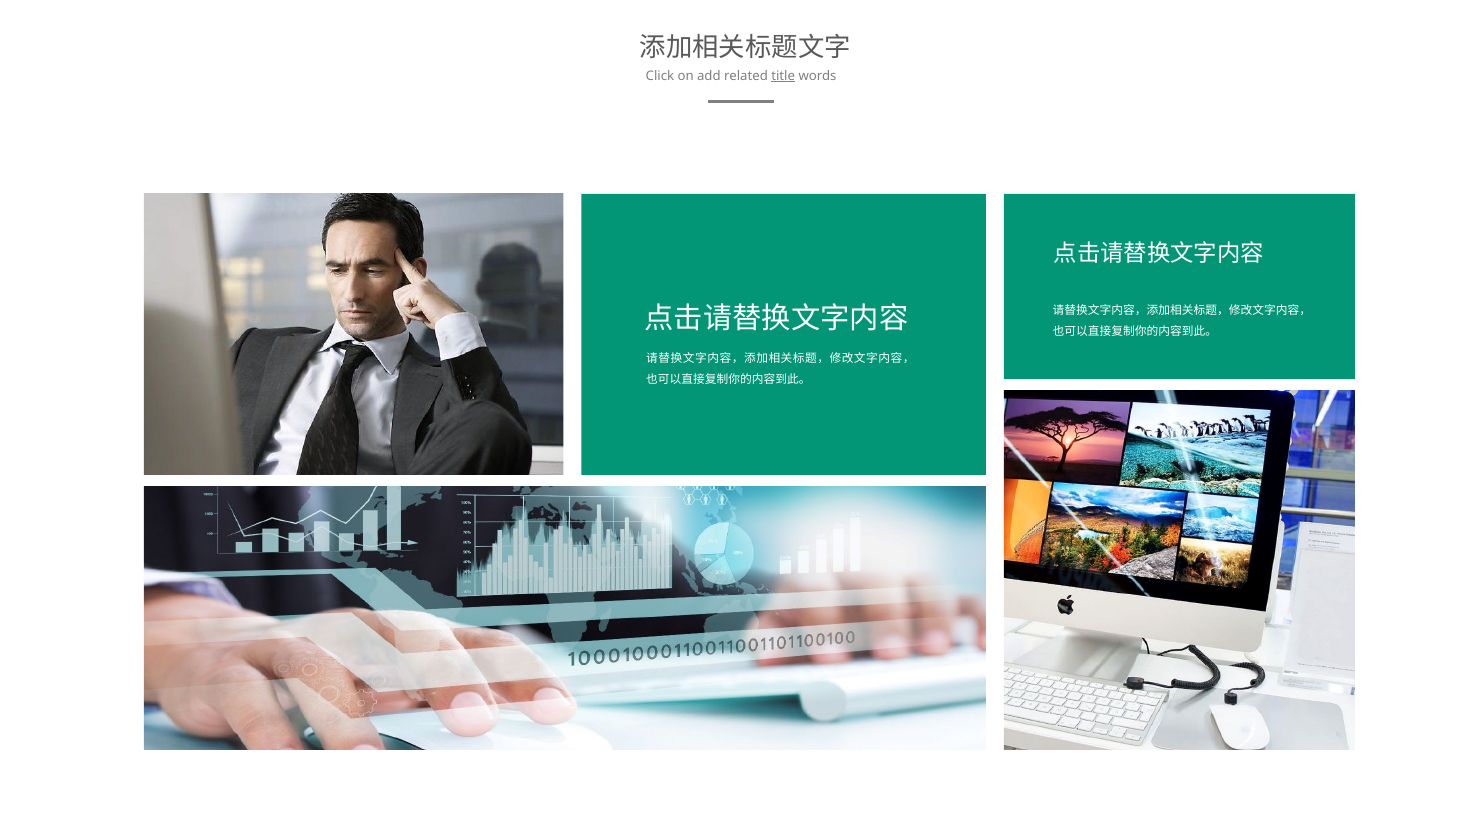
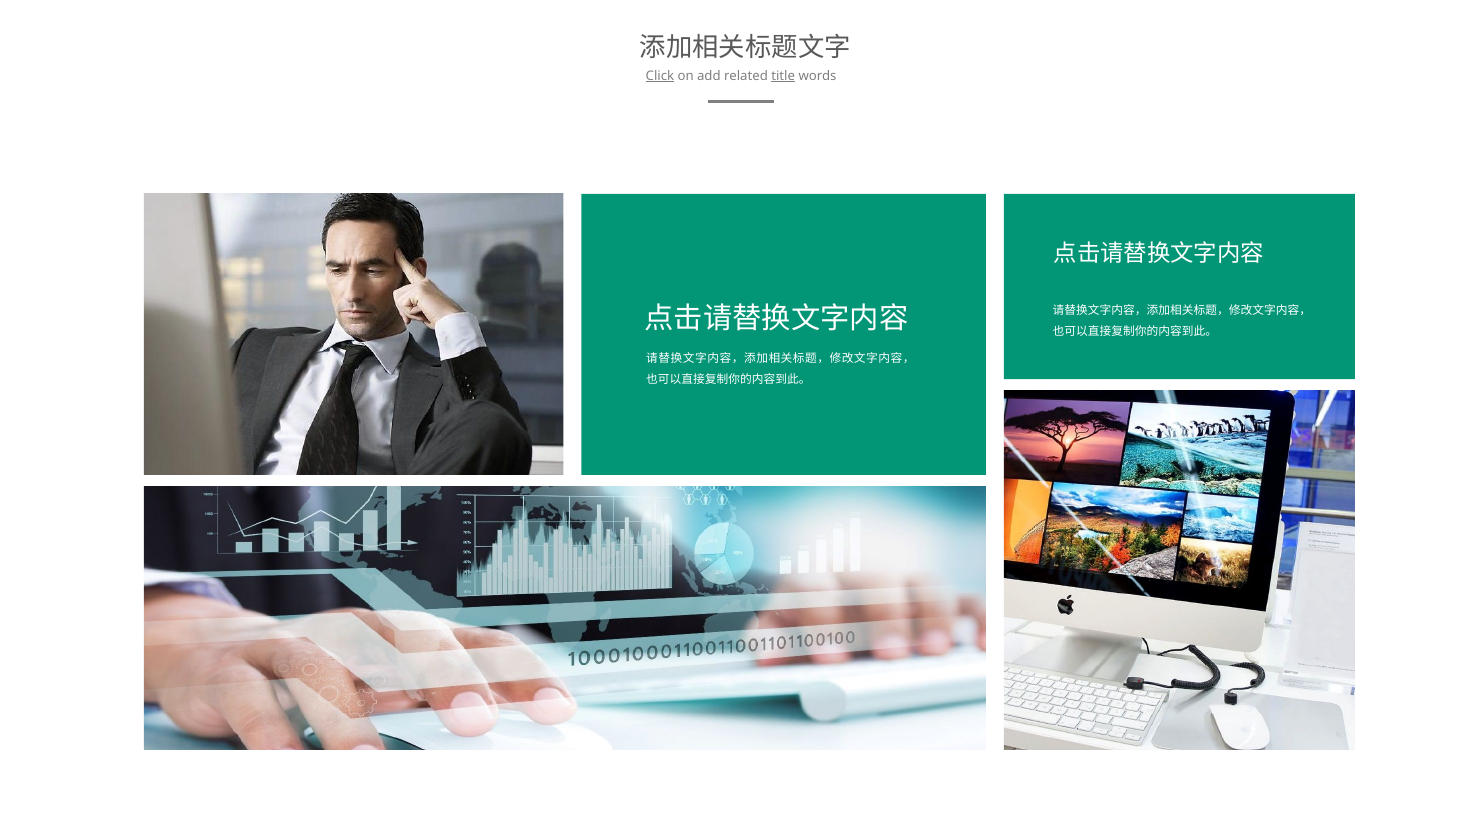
Click underline: none -> present (660, 76)
